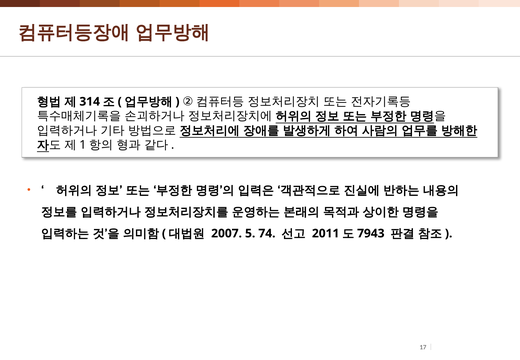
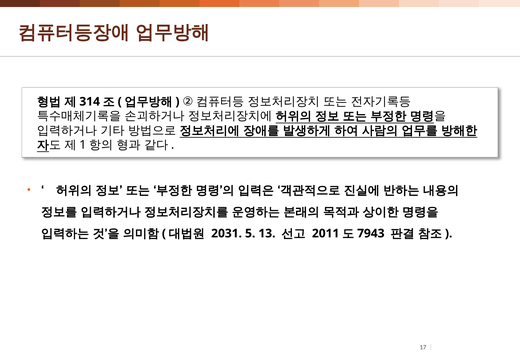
2007: 2007 -> 2031 (227, 233)
74: 74 -> 13 (267, 233)
